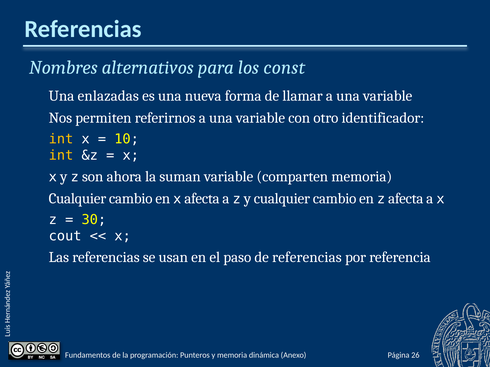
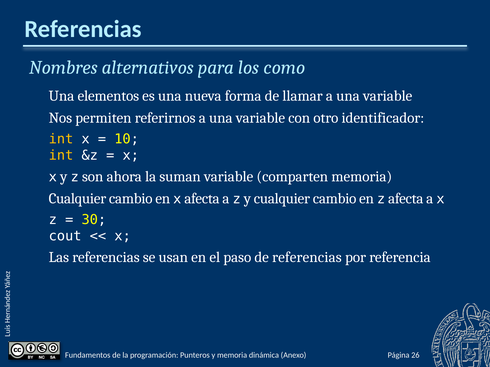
const: const -> como (284, 68)
enlazadas: enlazadas -> elementos (108, 96)
